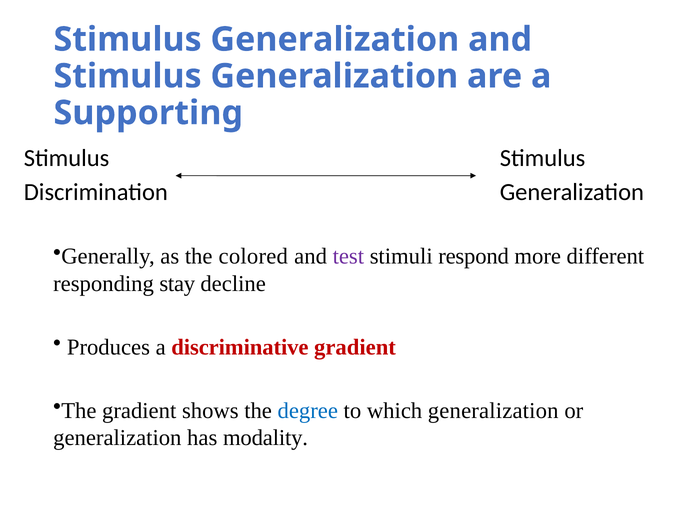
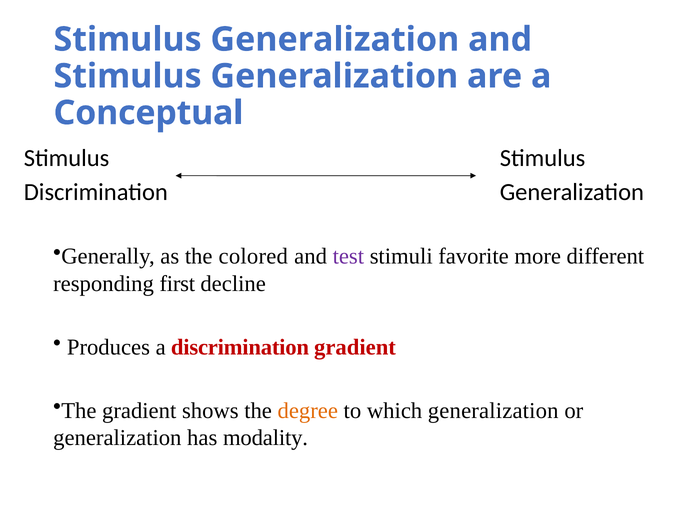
Supporting: Supporting -> Conceptual (148, 113)
respond: respond -> favorite (473, 257)
stay: stay -> first (177, 284)
a discriminative: discriminative -> discrimination (240, 347)
degree colour: blue -> orange (308, 411)
